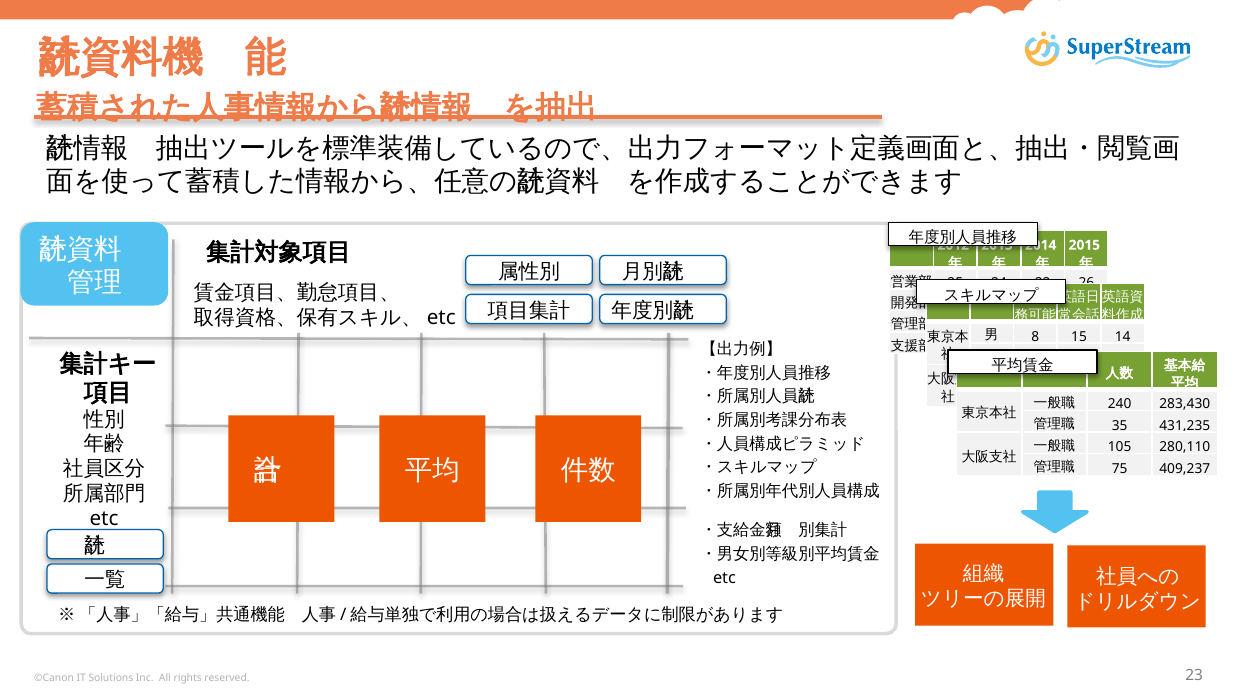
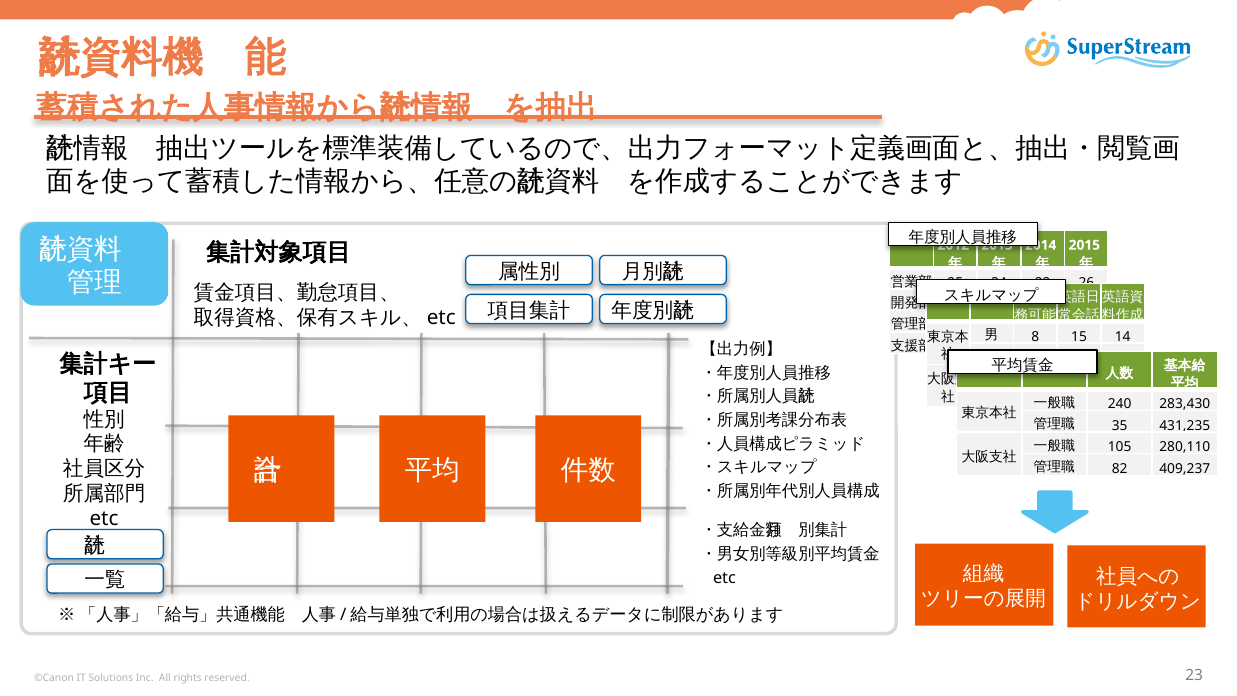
75: 75 -> 82 (1120, 468)
